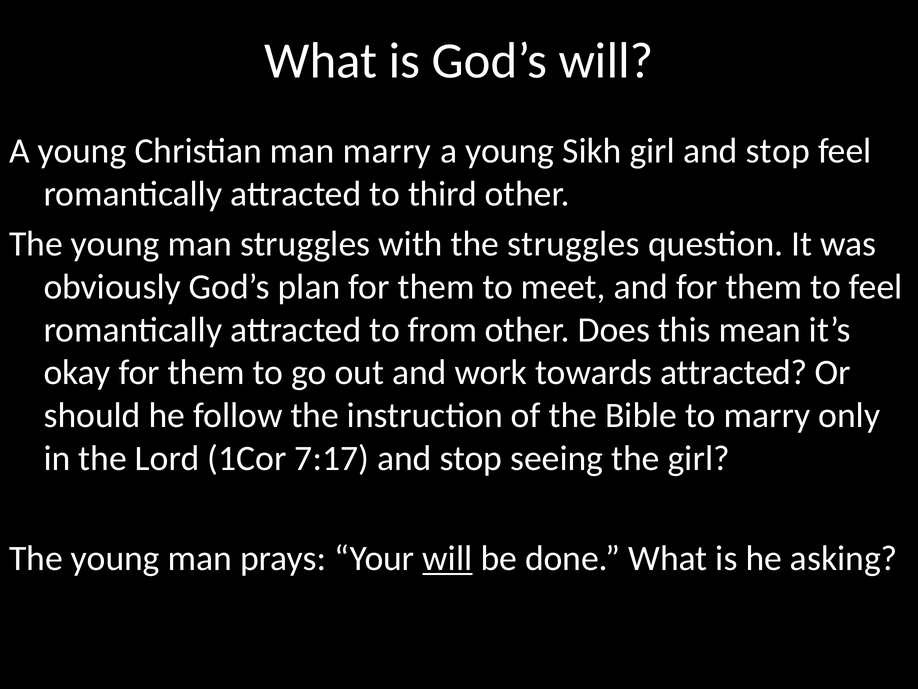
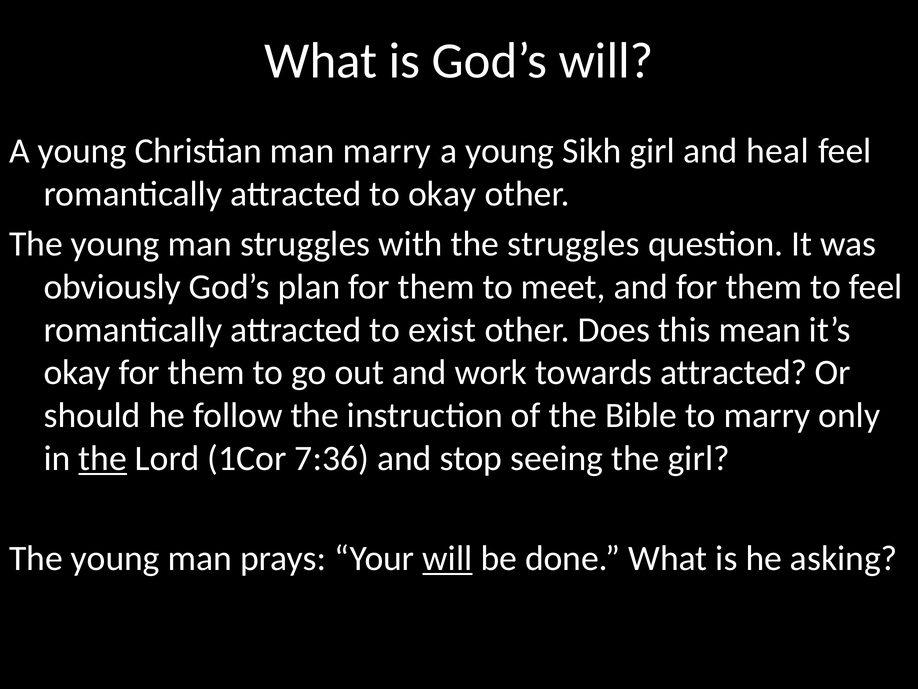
girl and stop: stop -> heal (778, 151)
to third: third -> okay (442, 194)
from: from -> exist (442, 330)
the underline: none -> present (103, 458)
7:17: 7:17 -> 7:36 (332, 458)
